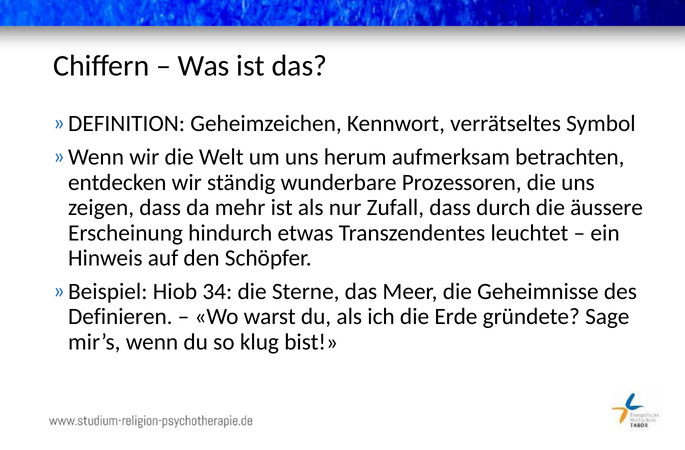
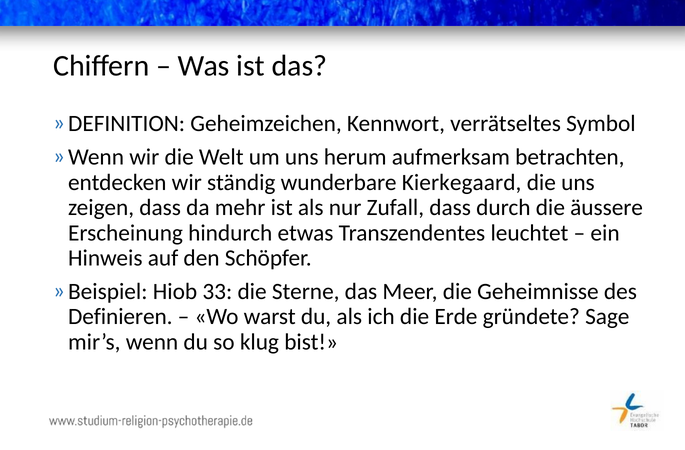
Prozessoren: Prozessoren -> Kierkegaard (462, 182)
34: 34 -> 33 (217, 292)
